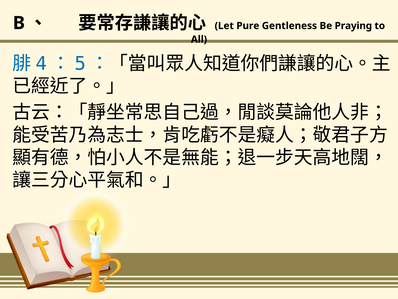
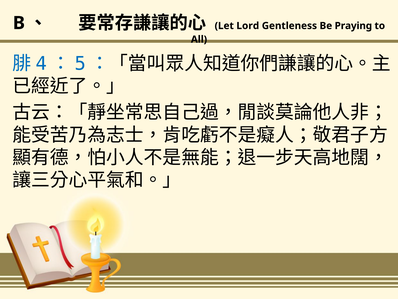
Pure: Pure -> Lord (248, 26)
